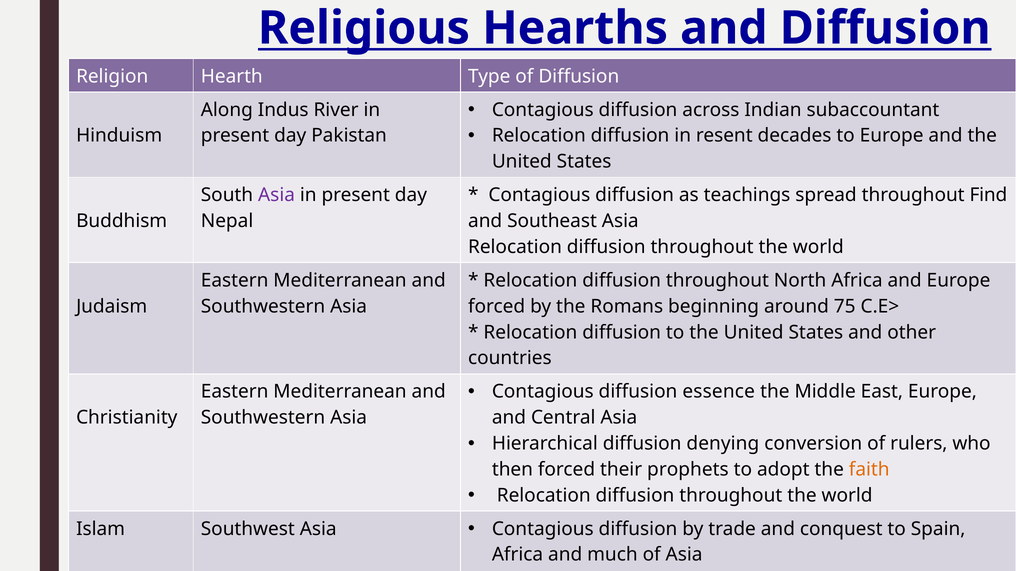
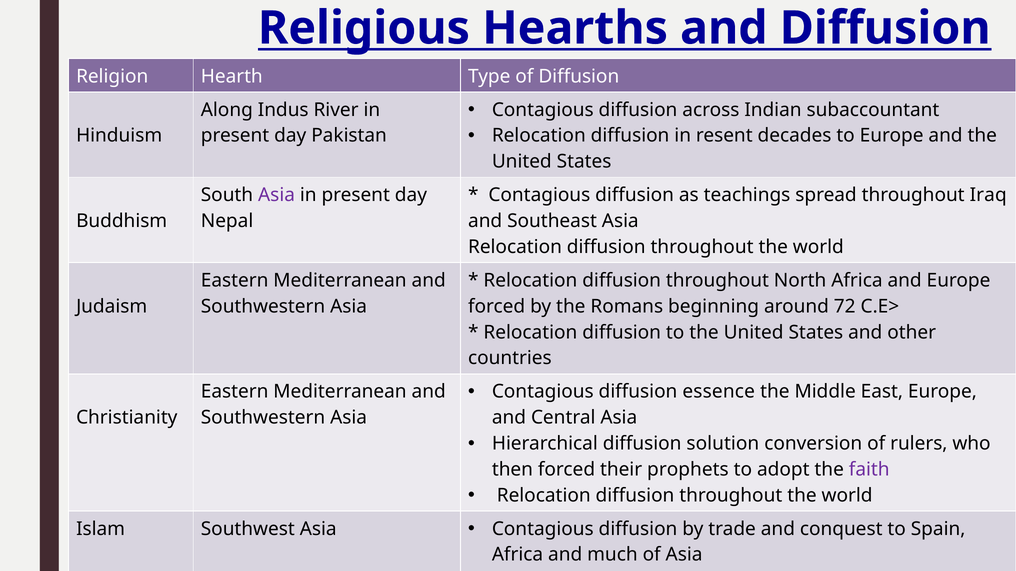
Find: Find -> Iraq (988, 195)
75: 75 -> 72 (845, 307)
denying: denying -> solution (723, 444)
faith colour: orange -> purple (869, 470)
